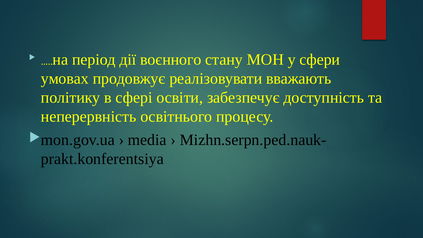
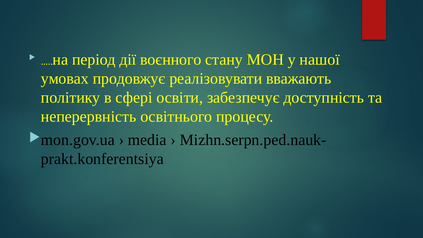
сфери: сфери -> нашої (320, 59)
